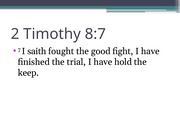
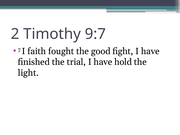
8:7: 8:7 -> 9:7 (95, 34)
saith: saith -> faith (37, 51)
keep: keep -> light (28, 73)
